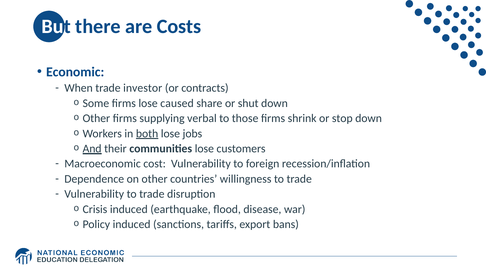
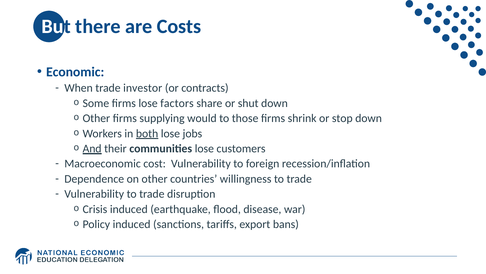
caused: caused -> factors (177, 103)
verbal: verbal -> would (202, 118)
